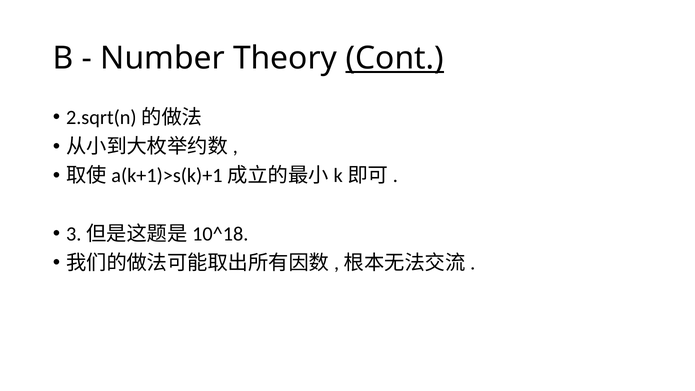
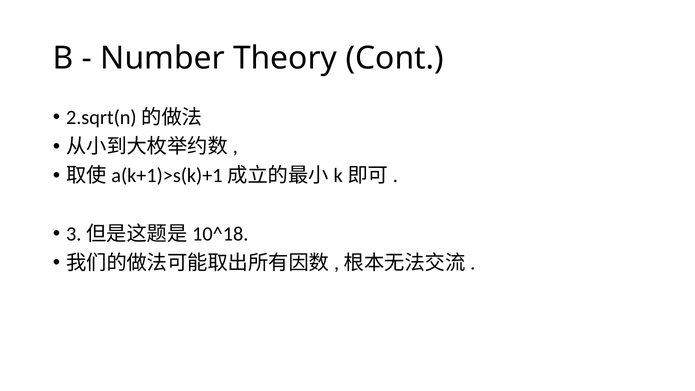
Cont underline: present -> none (395, 58)
